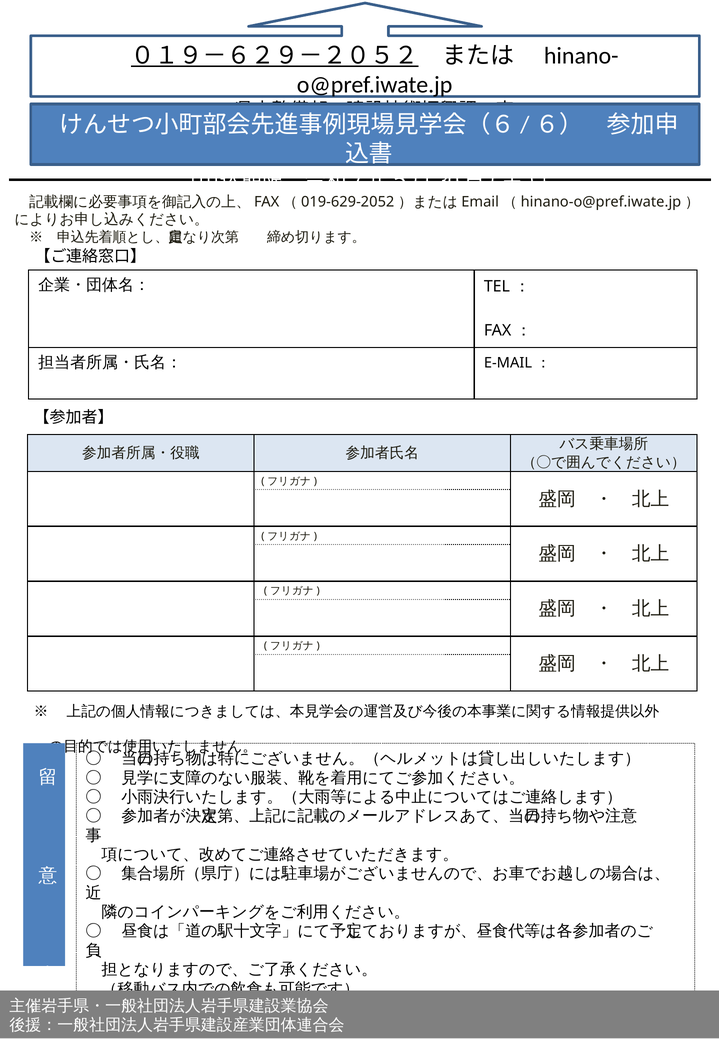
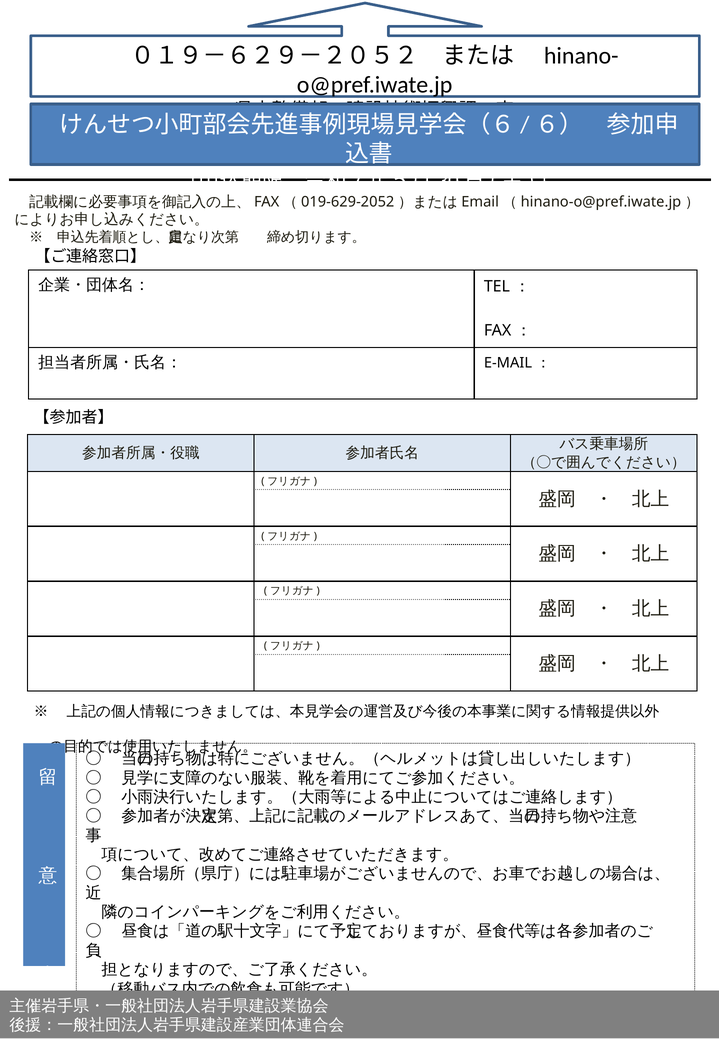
０１９－６２９－２０５２ underline: present -> none (275, 56)
